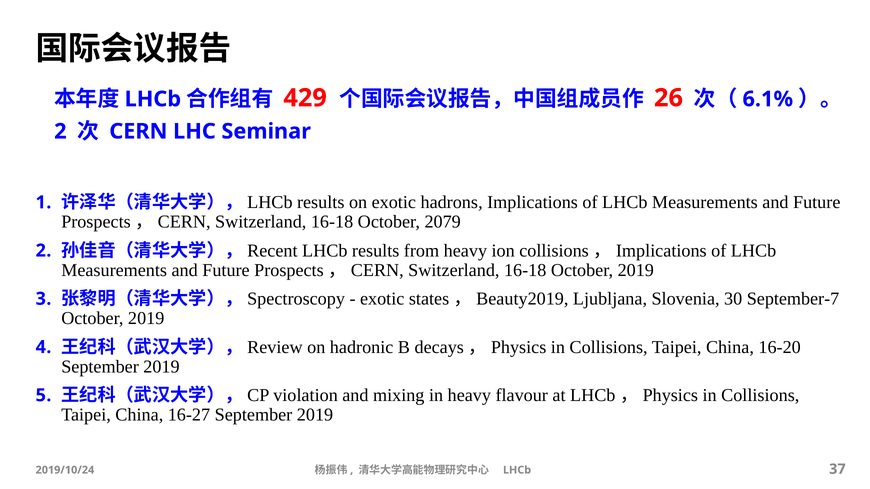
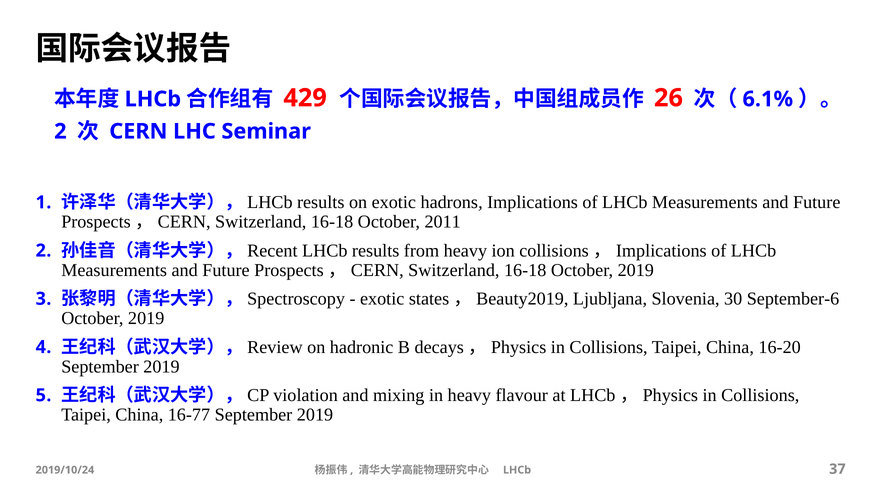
2079: 2079 -> 2011 (443, 222)
September-7: September-7 -> September-6 (793, 299)
16-27: 16-27 -> 16-77 (189, 415)
